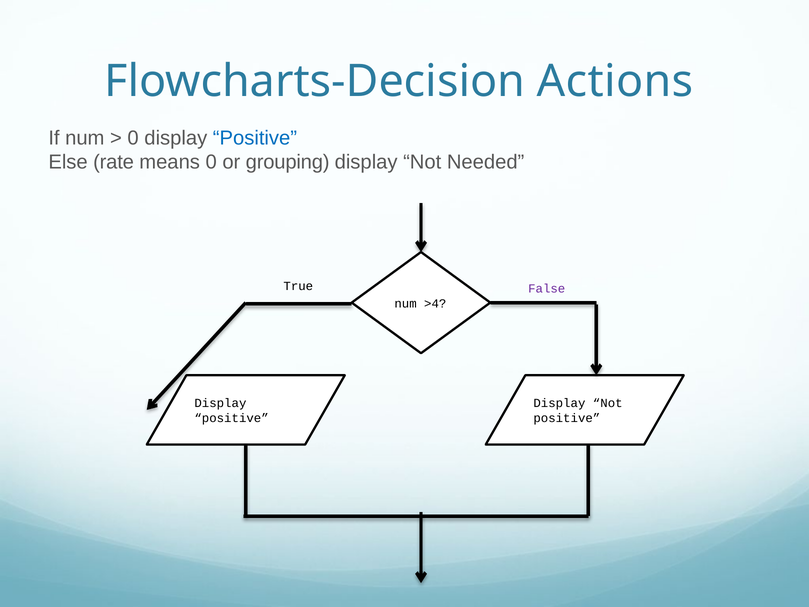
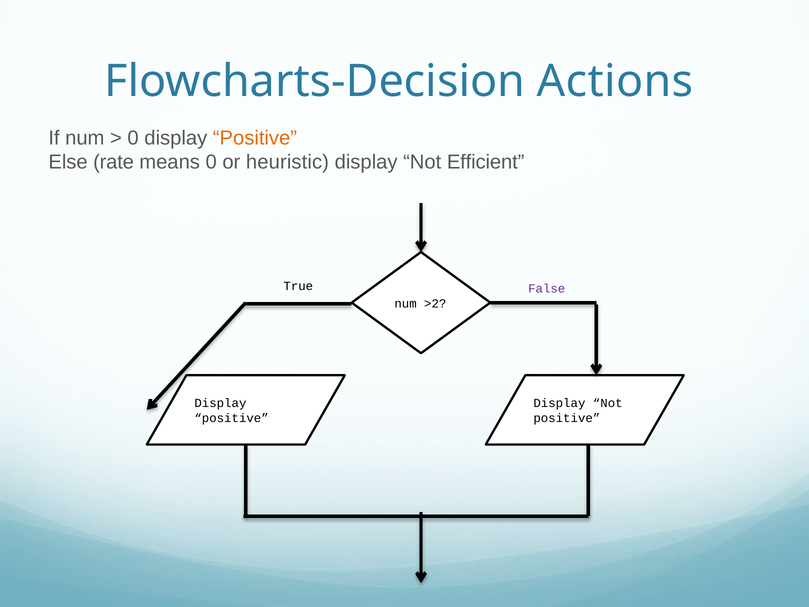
Positive colour: blue -> orange (255, 138)
grouping: grouping -> heuristic (287, 162)
Needed: Needed -> Efficient (486, 162)
>4: >4 -> >2 (435, 303)
